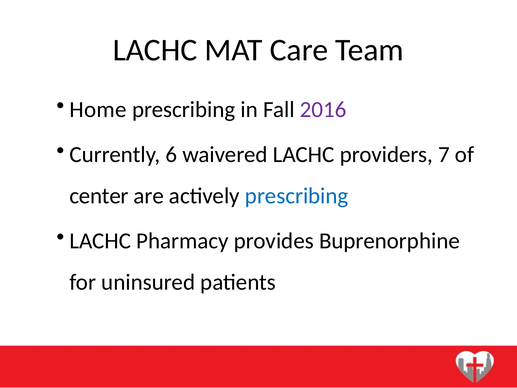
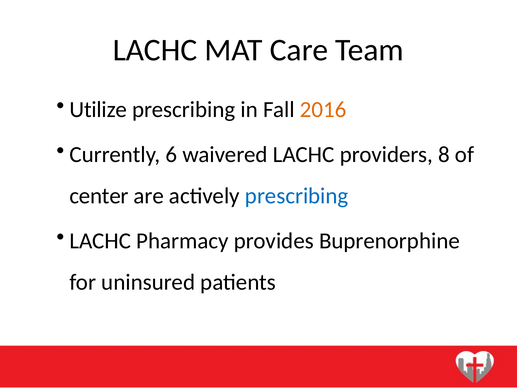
Home: Home -> Utilize (98, 109)
2016 colour: purple -> orange (323, 109)
7: 7 -> 8 (444, 154)
